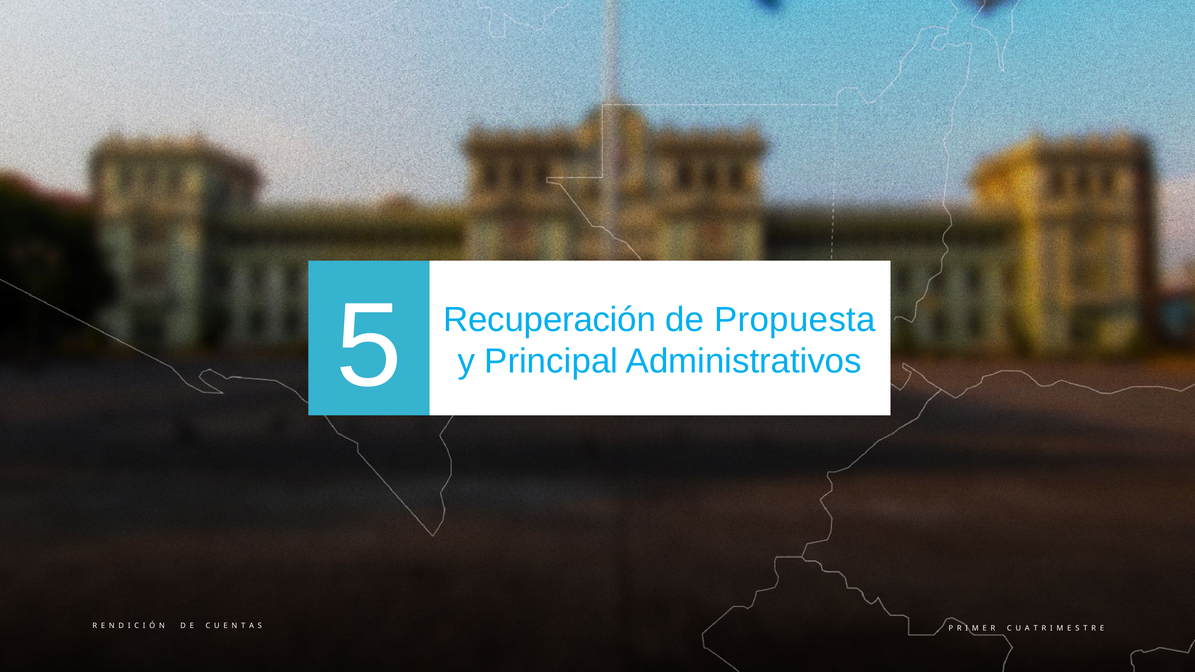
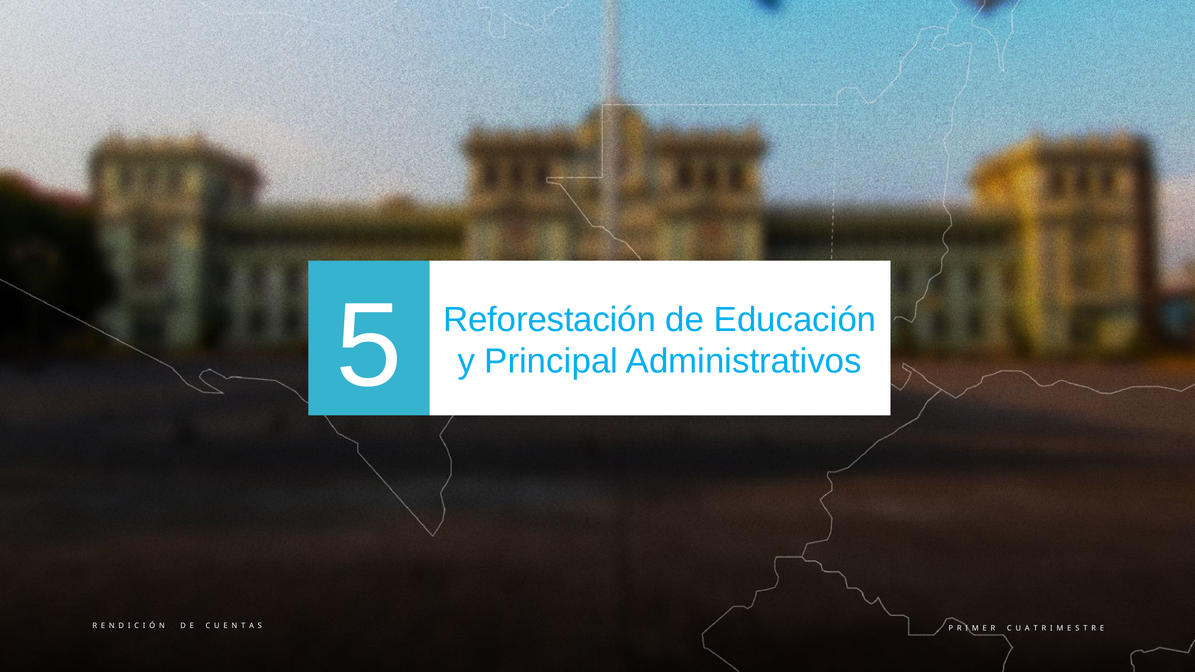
Recuperación: Recuperación -> Reforestación (550, 320)
Propuesta: Propuesta -> Educación (795, 320)
